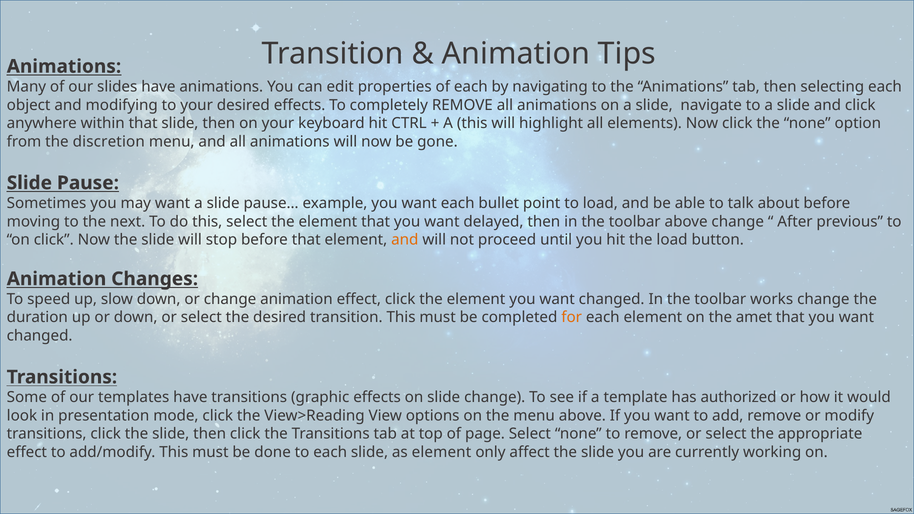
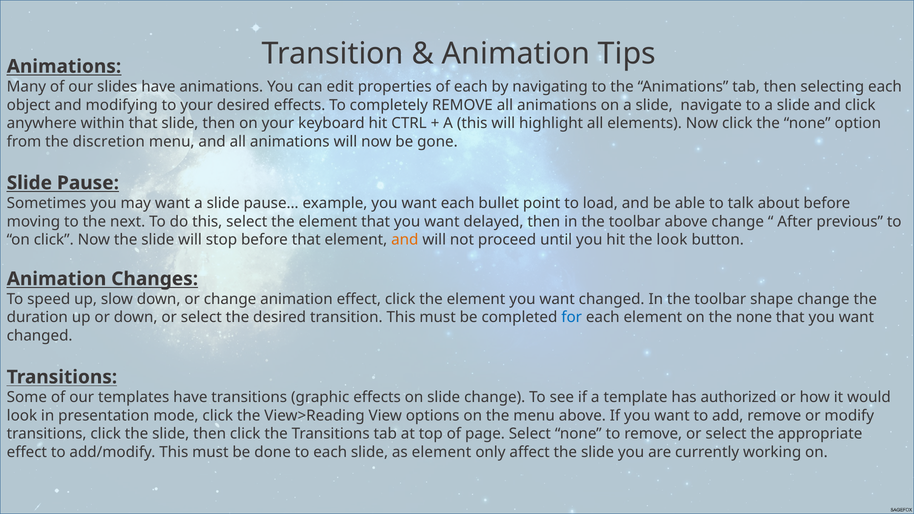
the load: load -> look (672, 240)
works: works -> shape (772, 299)
for colour: orange -> blue (572, 317)
on the amet: amet -> none (754, 317)
